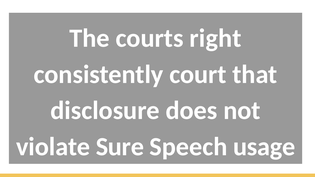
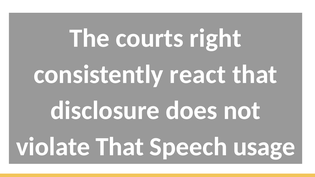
court: court -> react (198, 74)
violate Sure: Sure -> That (120, 147)
